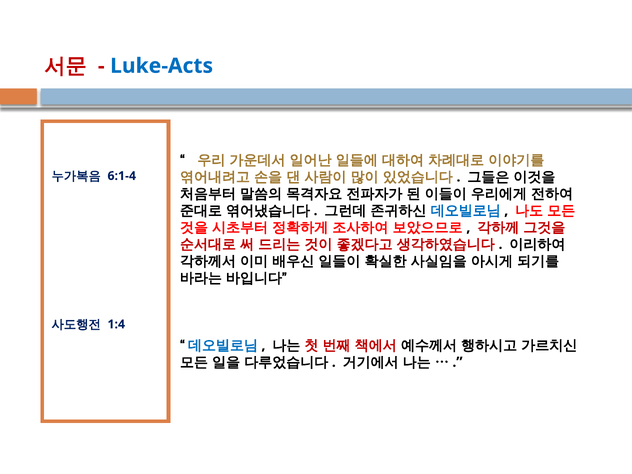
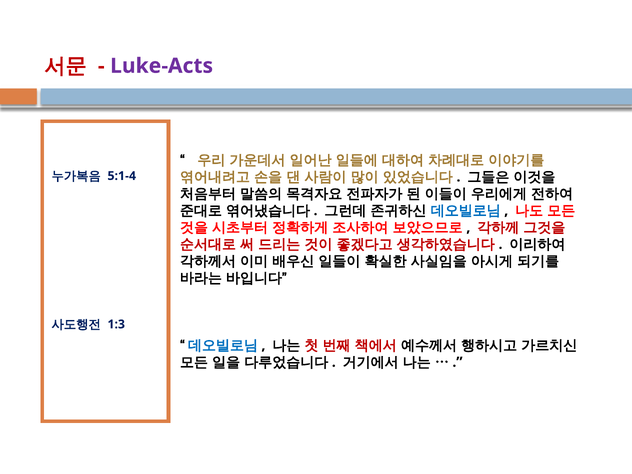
Luke-Acts colour: blue -> purple (162, 66)
6:1-4: 6:1-4 -> 5:1-4 (122, 176)
1:4: 1:4 -> 1:3 (116, 324)
